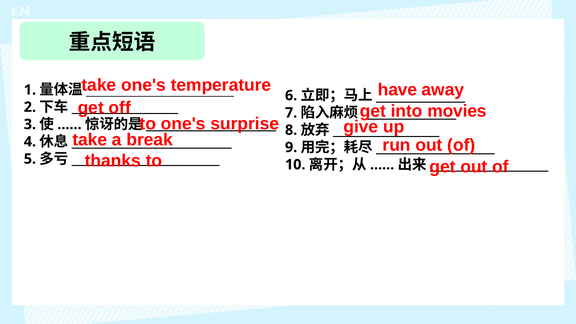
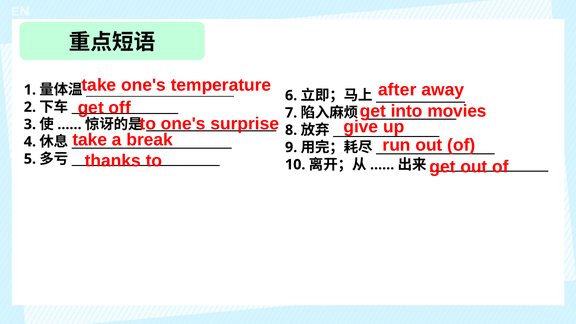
have: have -> after (397, 90)
